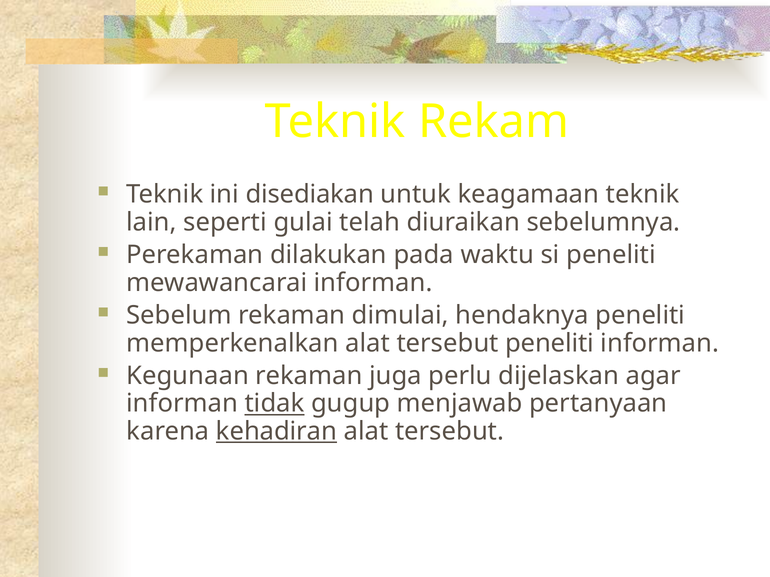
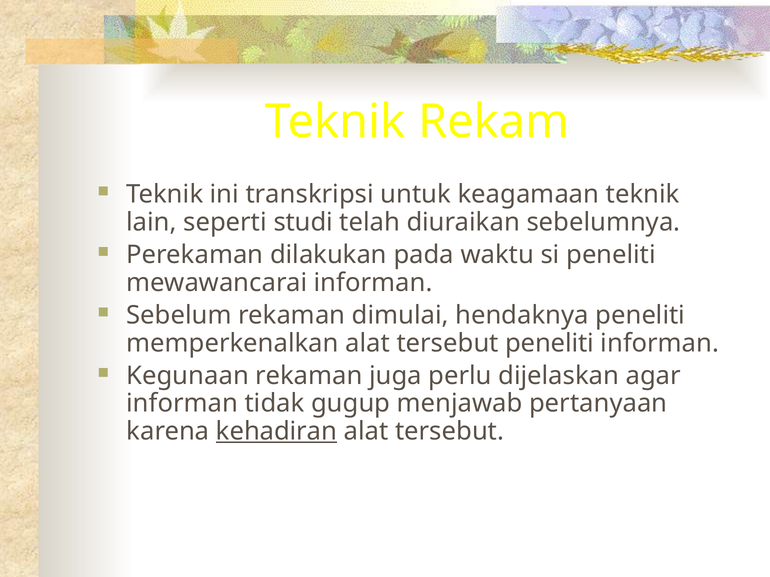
disediakan: disediakan -> transkripsi (310, 195)
gulai: gulai -> studi (303, 222)
tidak underline: present -> none (275, 404)
